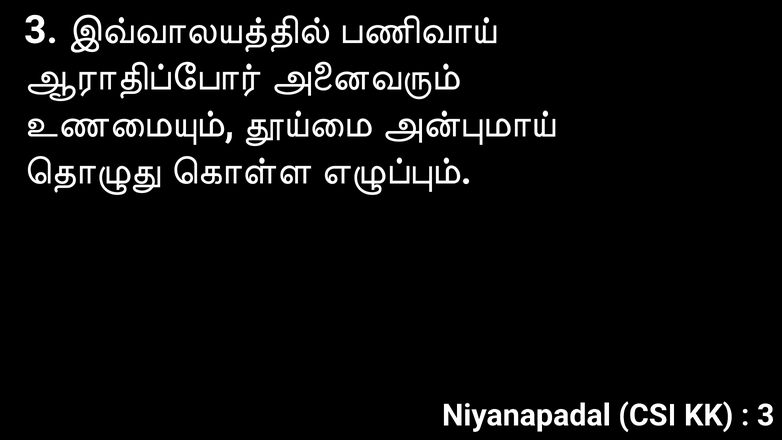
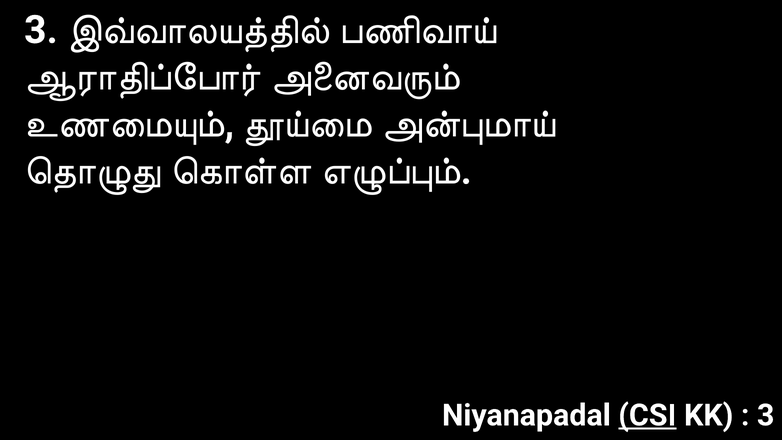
CSI underline: none -> present (647, 415)
